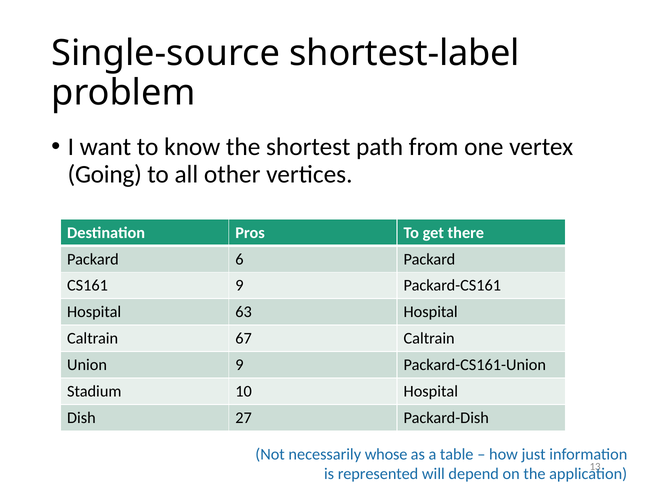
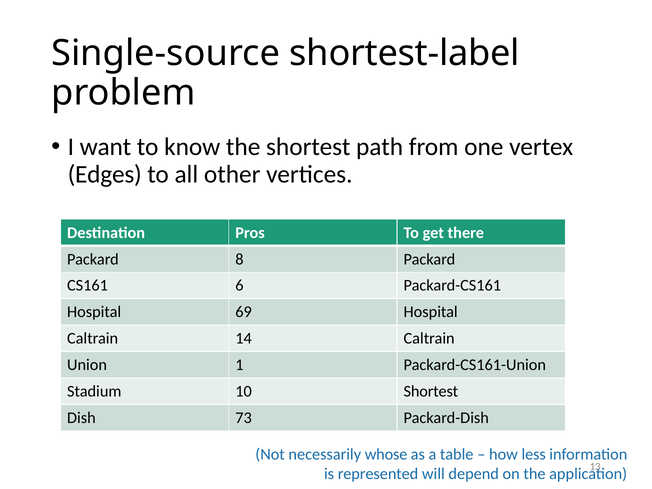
Going: Going -> Edges (105, 174)
6: 6 -> 8 (239, 259)
CS161 9: 9 -> 6 (239, 286)
63: 63 -> 69 (244, 312)
67: 67 -> 14 (244, 338)
Union 9: 9 -> 1 (239, 365)
10 Hospital: Hospital -> Shortest (431, 391)
27: 27 -> 73 (244, 418)
just: just -> less (534, 455)
